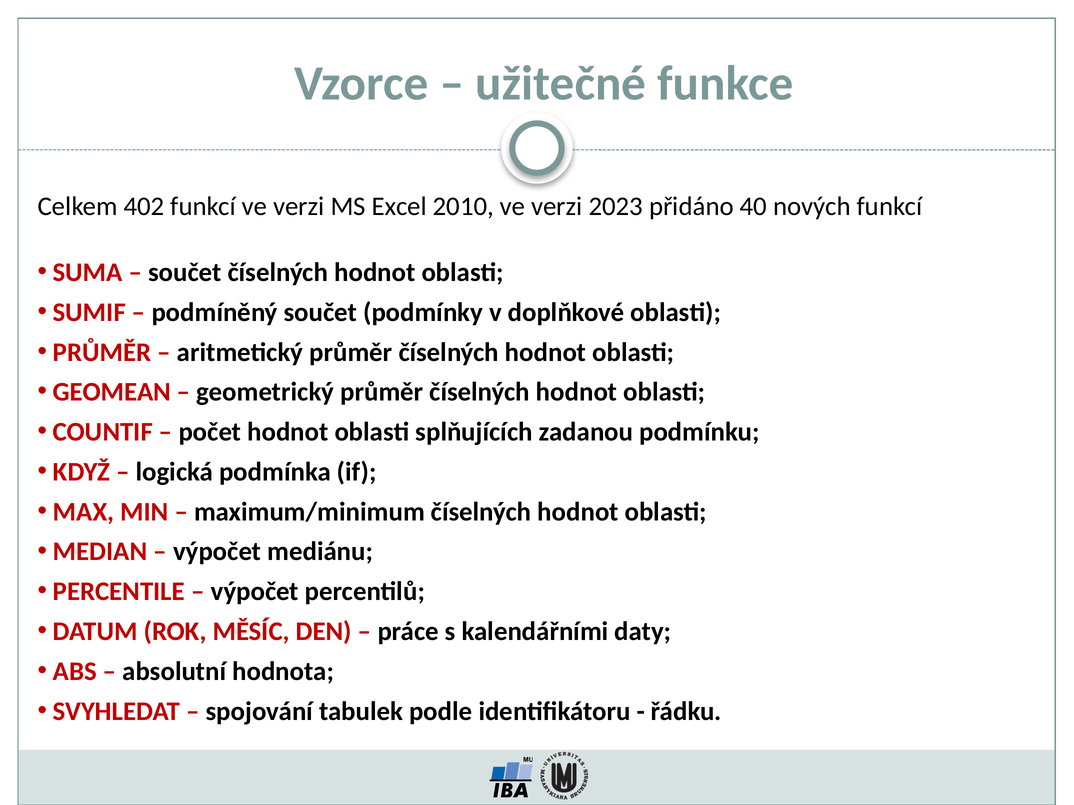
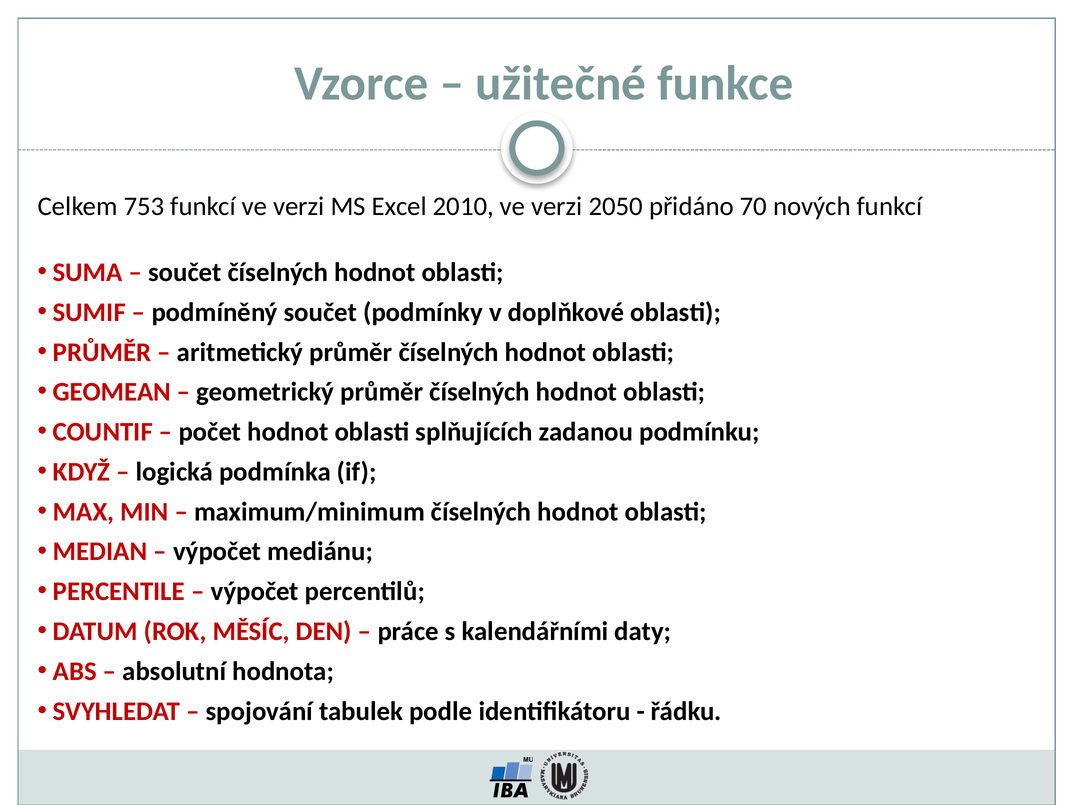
402: 402 -> 753 (144, 207)
2023: 2023 -> 2050 (616, 207)
40: 40 -> 70 (753, 207)
